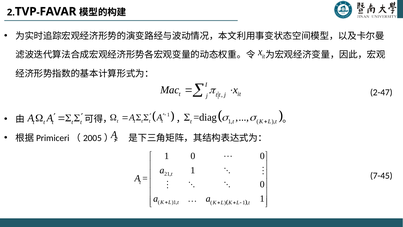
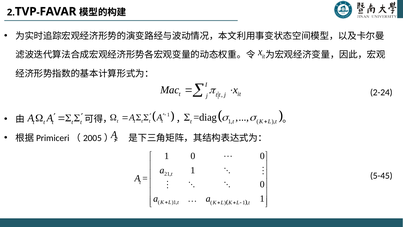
2-47: 2-47 -> 2-24 (381, 92)
7-45: 7-45 -> 5-45 (381, 176)
